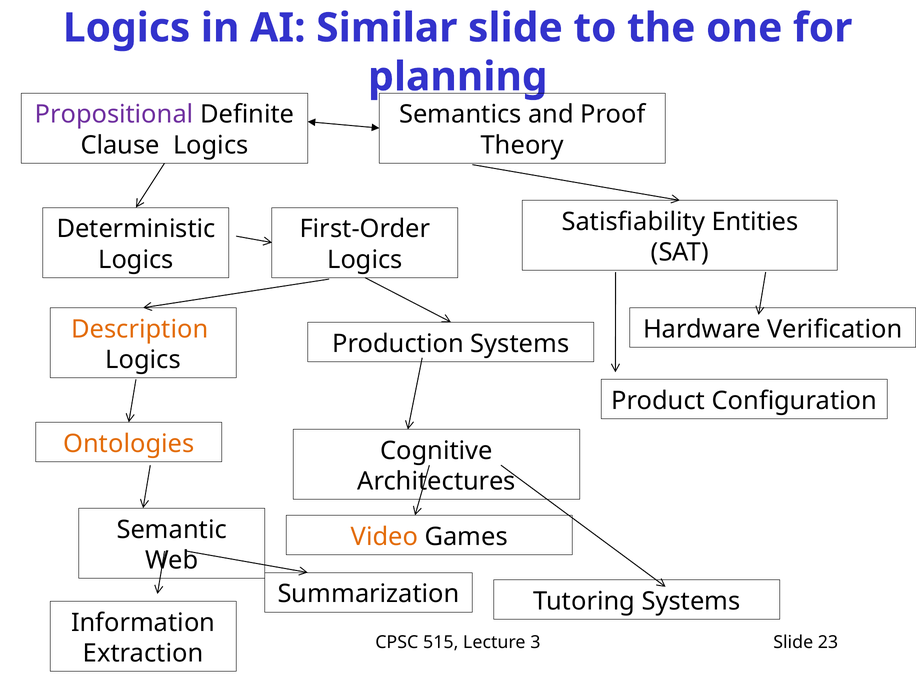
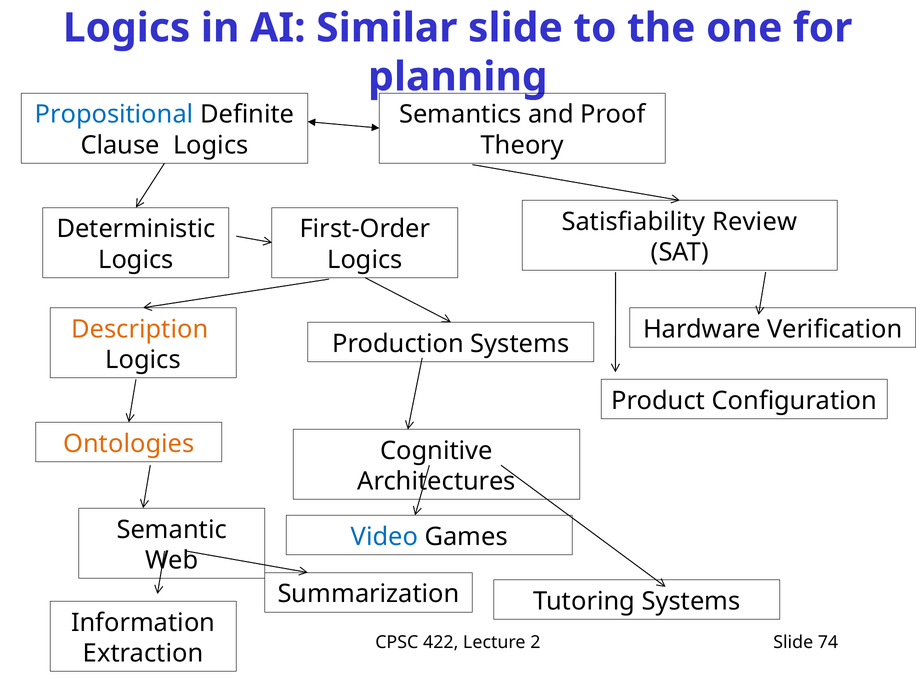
Propositional colour: purple -> blue (114, 115)
Entities: Entities -> Review (755, 222)
Video colour: orange -> blue (384, 537)
515: 515 -> 422 (441, 642)
3: 3 -> 2 (535, 642)
23: 23 -> 74 (828, 642)
